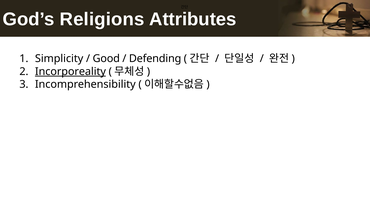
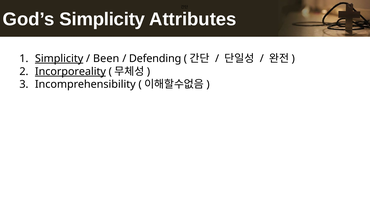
God’s Religions: Religions -> Simplicity (102, 19)
Simplicity underline: none -> present (59, 59)
Good: Good -> Been (106, 59)
